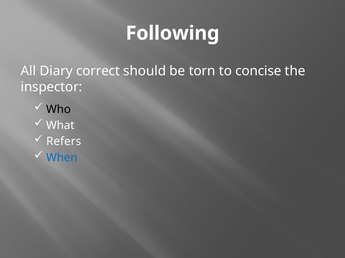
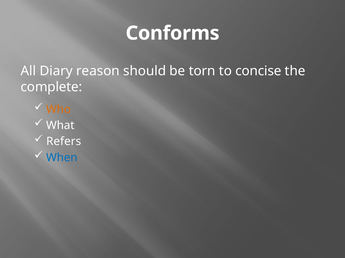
Following: Following -> Conforms (173, 33)
correct: correct -> reason (98, 71)
inspector: inspector -> complete (51, 87)
Who colour: black -> orange (58, 110)
